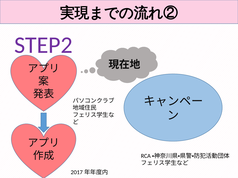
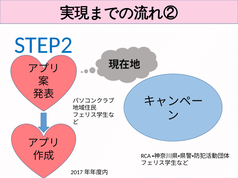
STEP2 colour: purple -> blue (43, 45)
